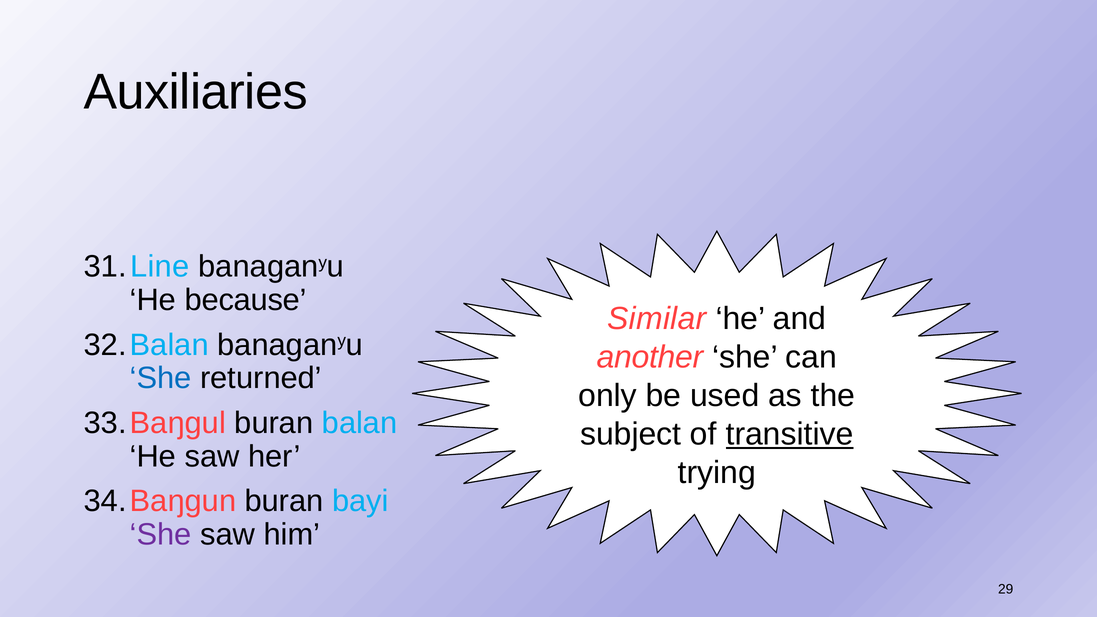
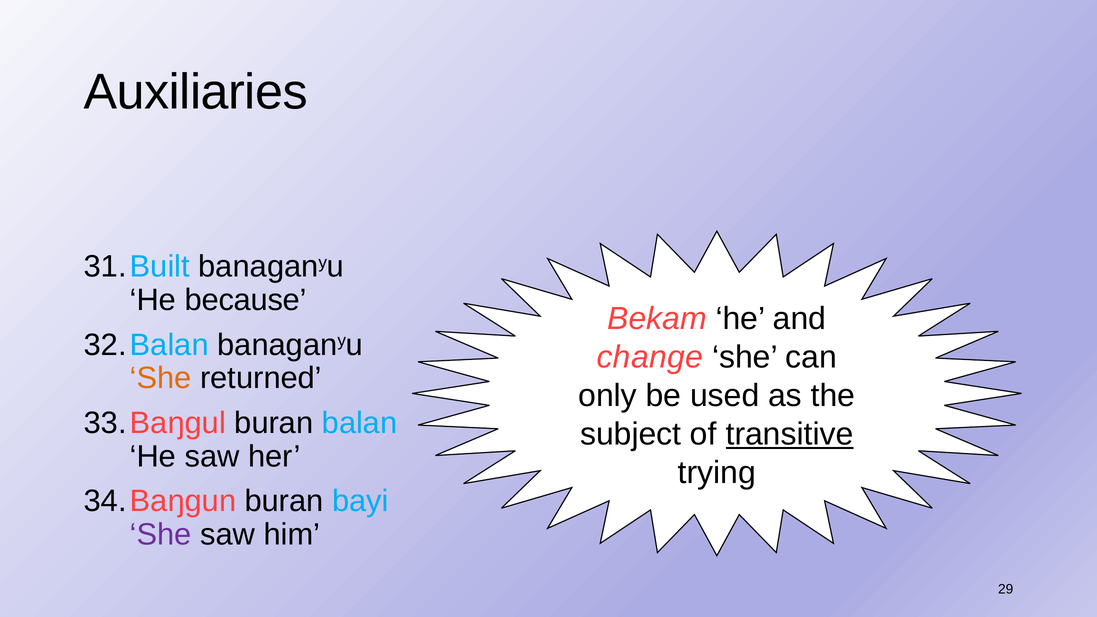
Line: Line -> Built (160, 267)
Similar: Similar -> Bekam (657, 319)
another: another -> change (650, 357)
She colour: blue -> orange (161, 378)
